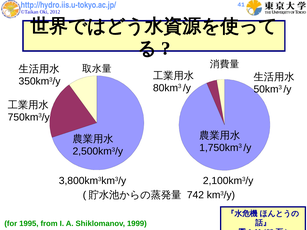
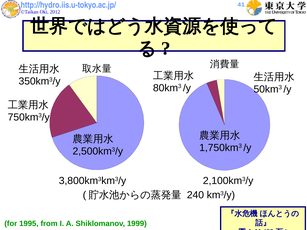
742: 742 -> 240 (195, 195)
